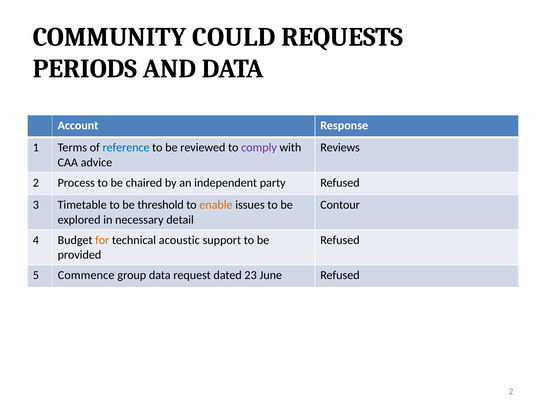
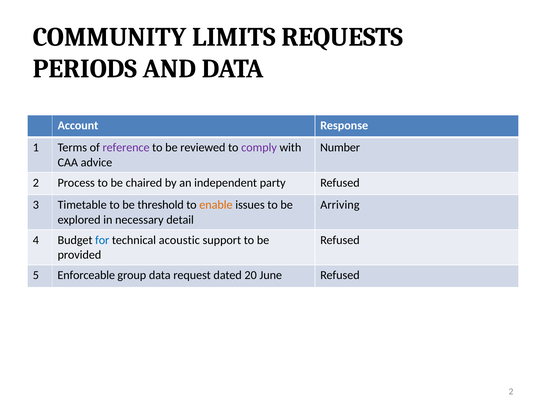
COULD: COULD -> LIMITS (234, 37)
reference colour: blue -> purple (126, 147)
Reviews: Reviews -> Number (340, 147)
Contour: Contour -> Arriving (340, 205)
for colour: orange -> blue (102, 240)
Commence: Commence -> Enforceable (86, 275)
23: 23 -> 20 (251, 275)
